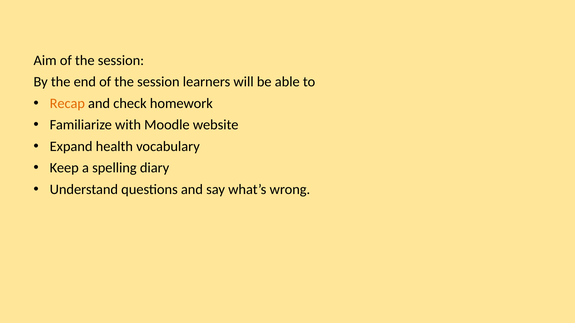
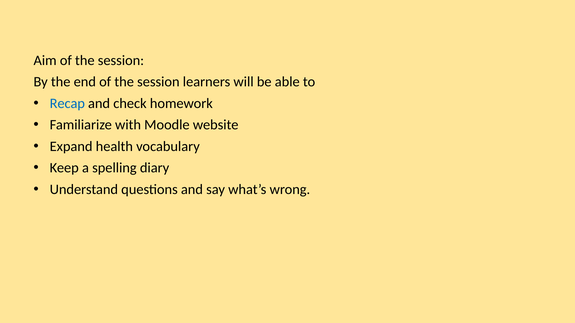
Recap colour: orange -> blue (67, 103)
